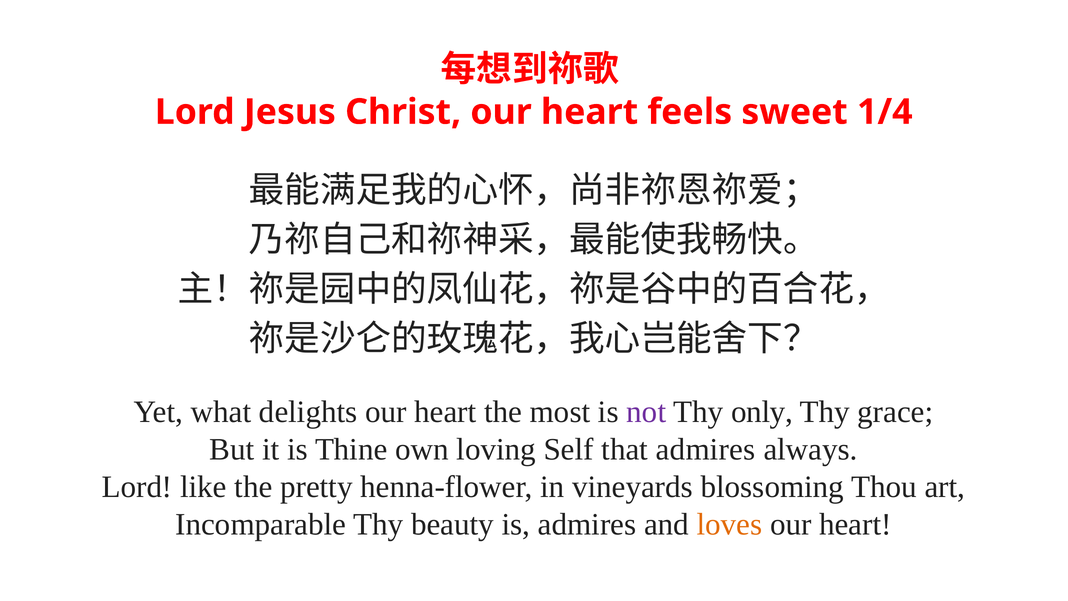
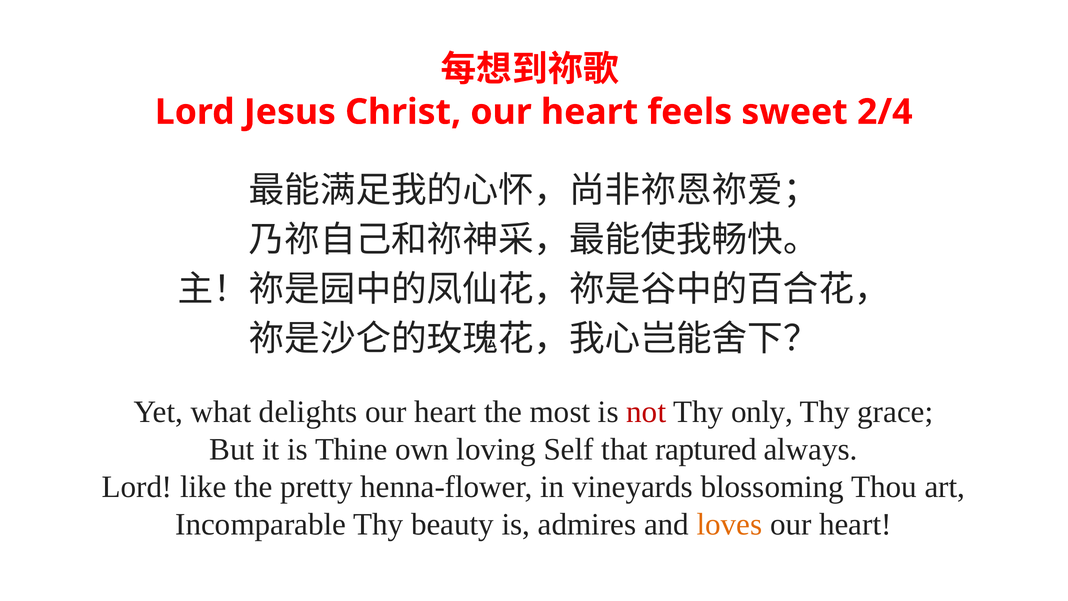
1/4: 1/4 -> 2/4 (885, 112)
not colour: purple -> red (646, 412)
that admires: admires -> raptured (706, 449)
